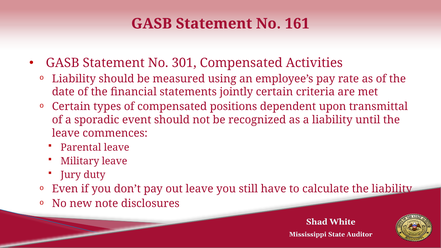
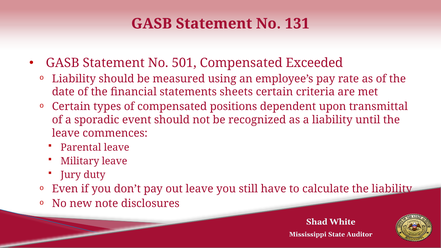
161: 161 -> 131 (297, 24)
301: 301 -> 501 (184, 63)
Activities: Activities -> Exceeded (314, 63)
jointly: jointly -> sheets (236, 92)
